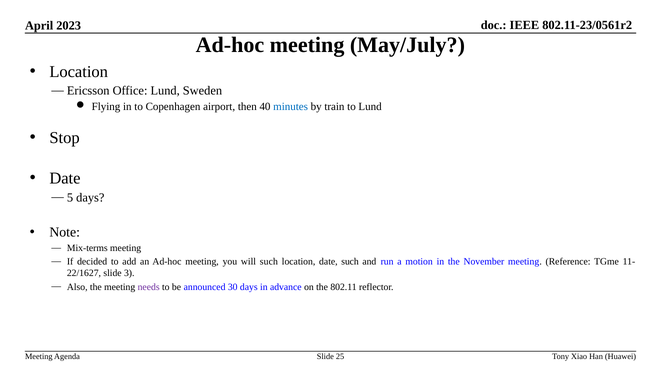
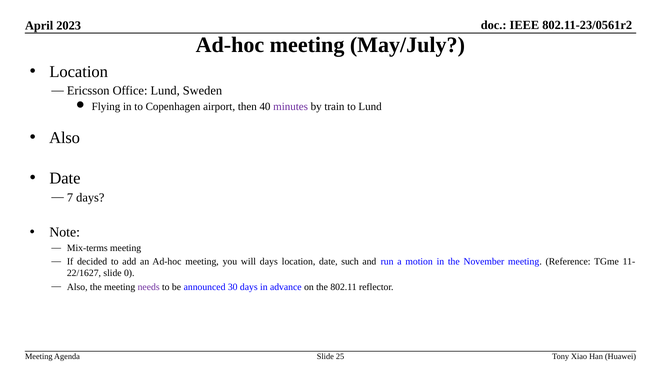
minutes colour: blue -> purple (291, 107)
Stop: Stop -> Also (65, 138)
5: 5 -> 7 (70, 197)
will such: such -> days (269, 262)
3: 3 -> 0 (129, 273)
